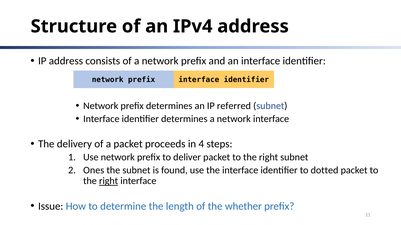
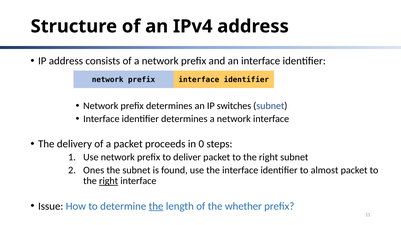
referred: referred -> switches (234, 106)
4: 4 -> 0 (201, 144)
dotted: dotted -> almost (325, 171)
the underline: none -> present (156, 207)
